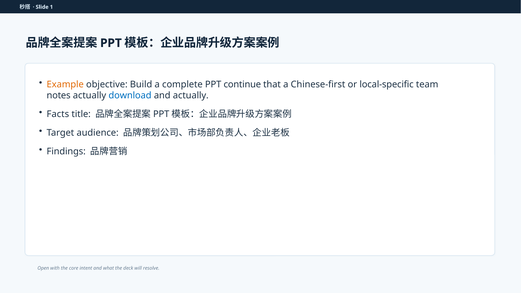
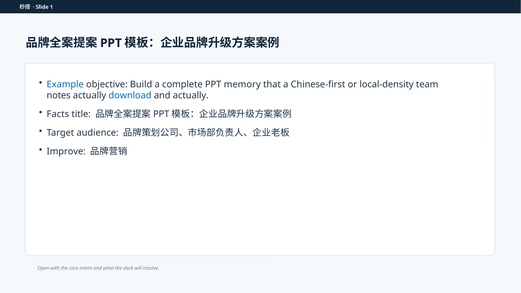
Example colour: orange -> blue (65, 84)
continue: continue -> memory (242, 84)
local-specific: local-specific -> local-density (387, 84)
Findings: Findings -> Improve (66, 151)
